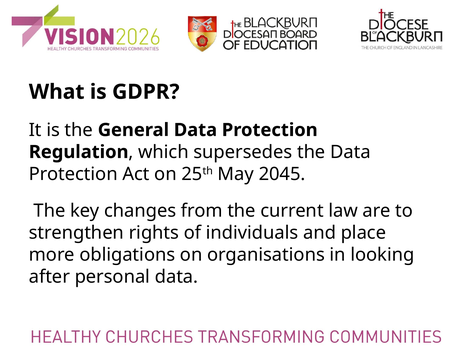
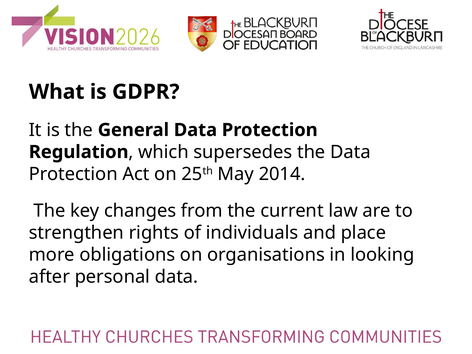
2045: 2045 -> 2014 (282, 174)
